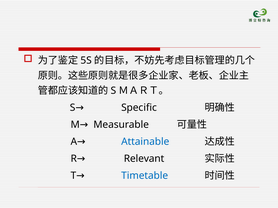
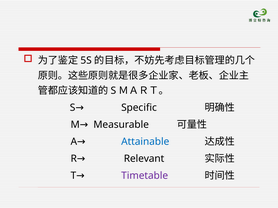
Timetable colour: blue -> purple (145, 176)
